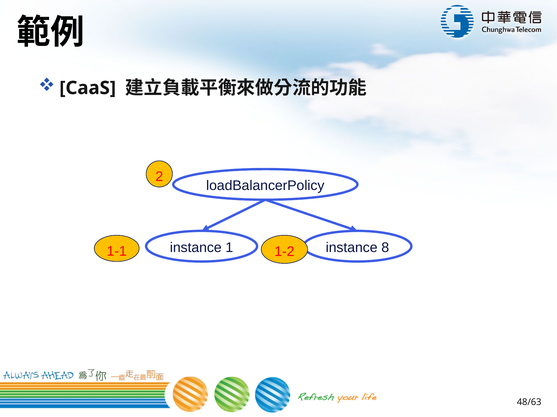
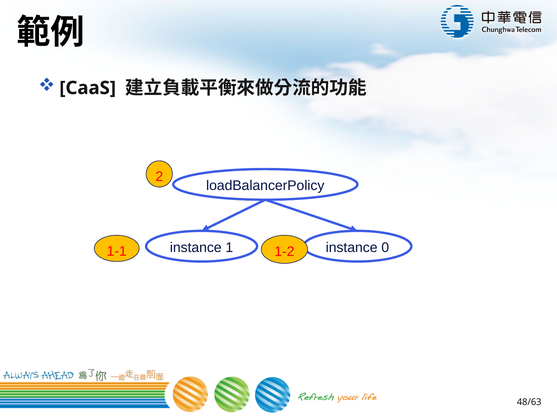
8: 8 -> 0 (385, 248)
